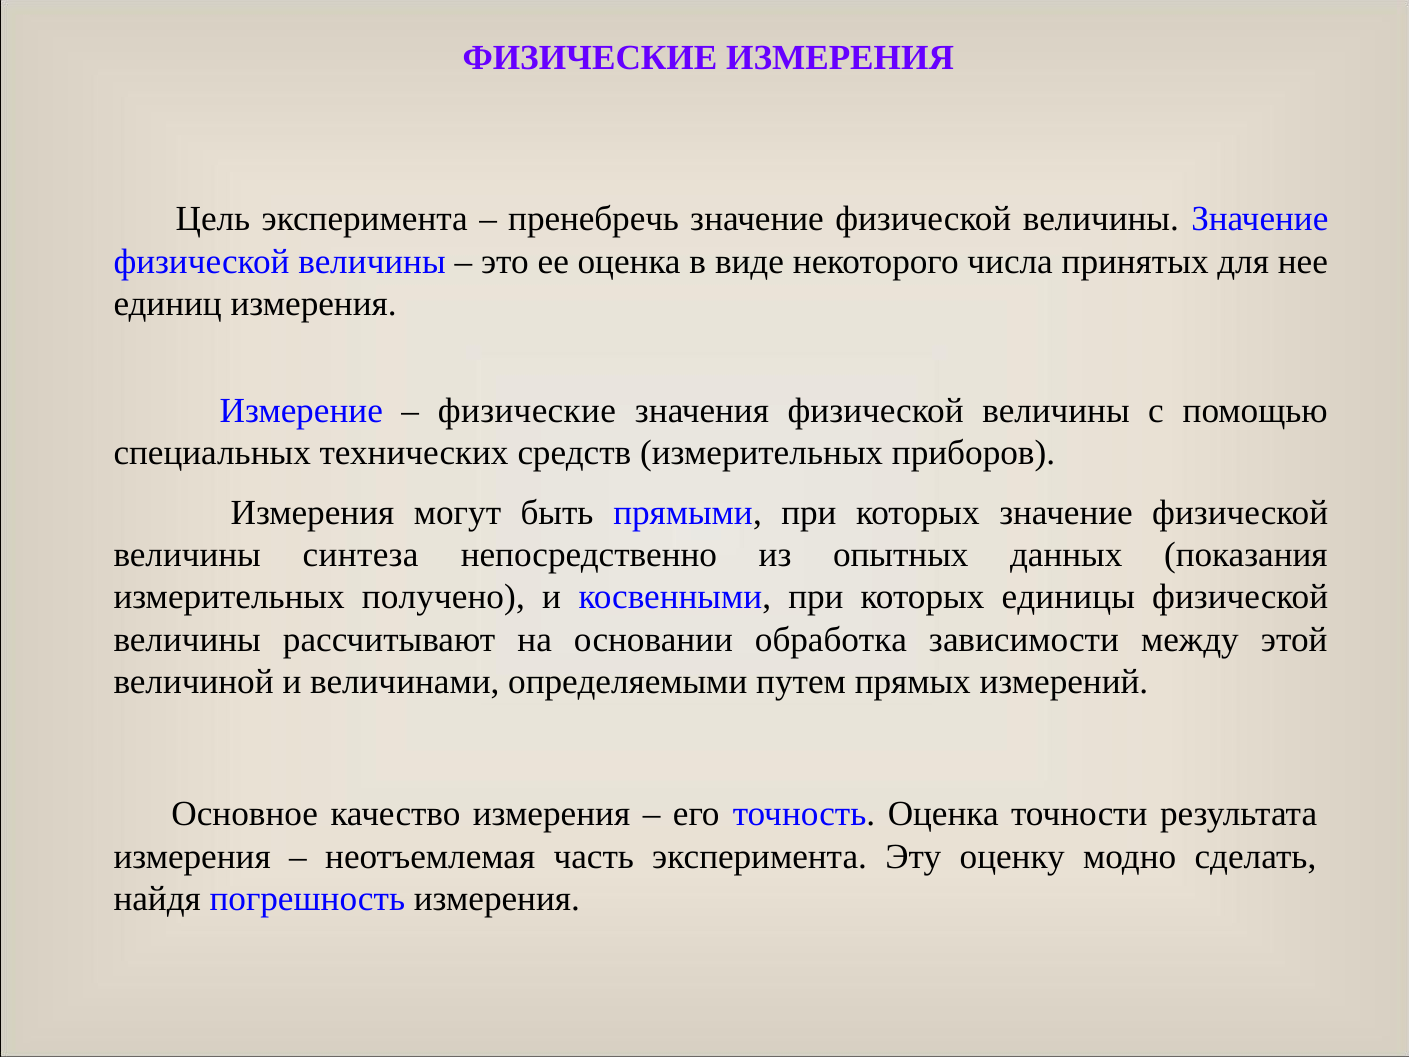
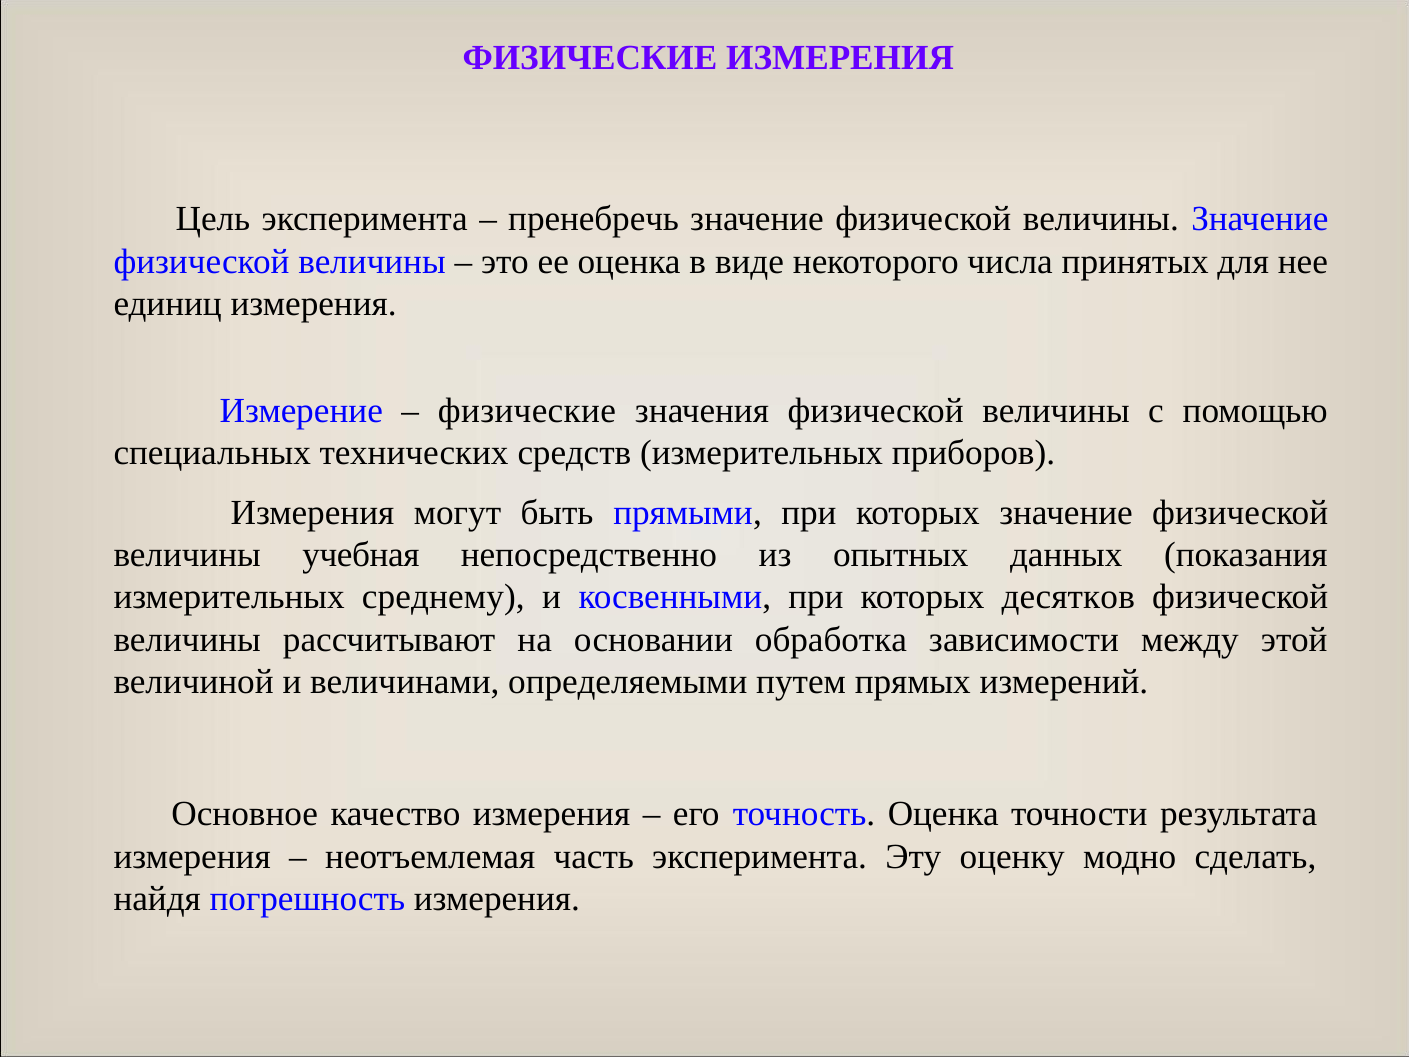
синтеза: синтеза -> учебная (361, 555)
получено: получено -> среднему (443, 597)
единицы: единицы -> десятков (1068, 597)
